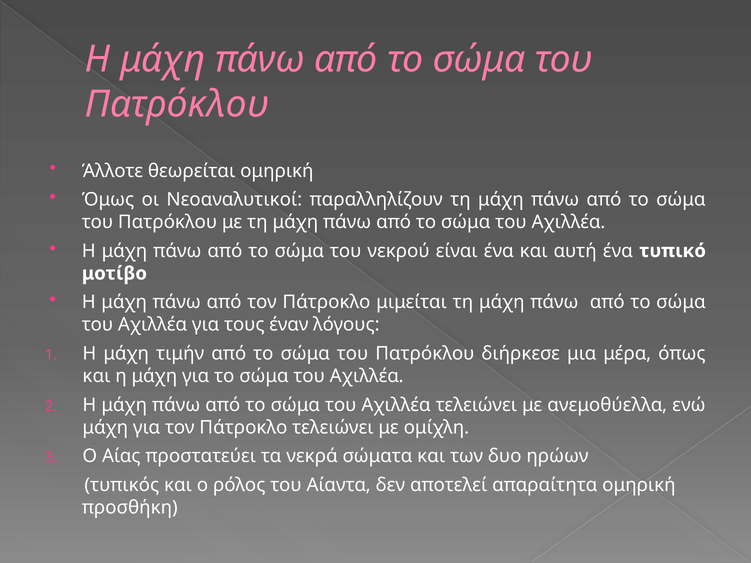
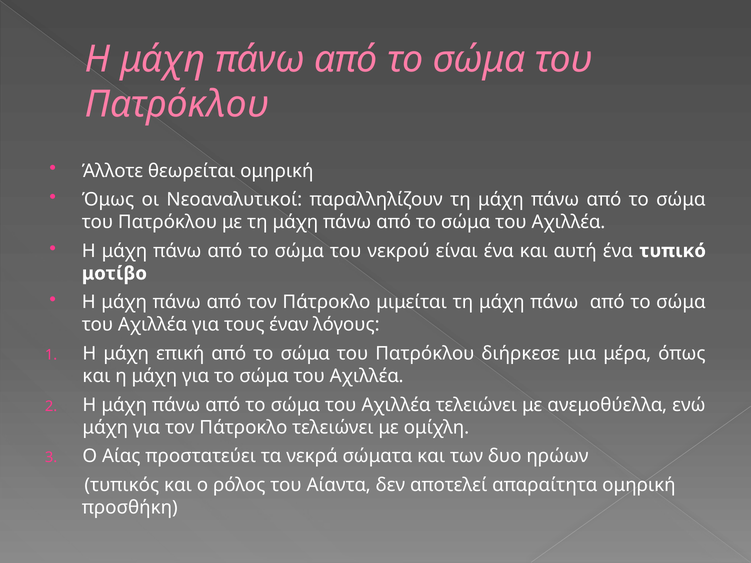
τιμήν: τιμήν -> επική (180, 354)
